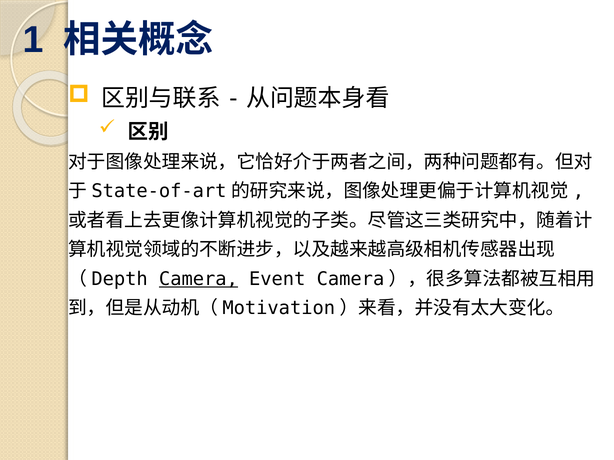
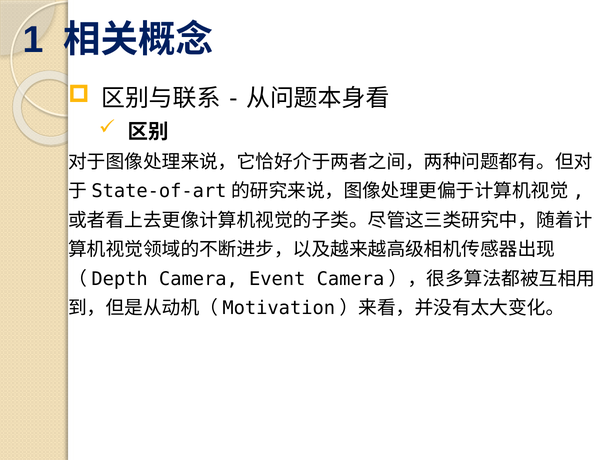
Camera underline: present -> none (198, 279)
